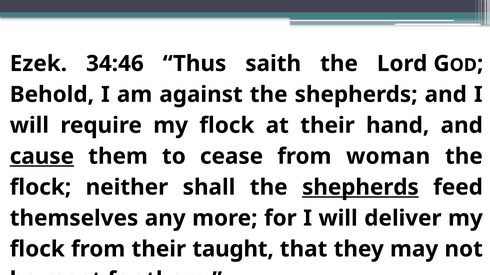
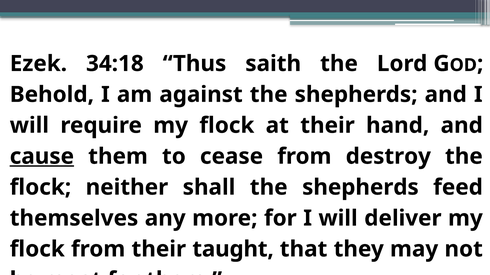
34:46: 34:46 -> 34:18 (115, 64)
woman: woman -> destroy (388, 157)
shepherds underline: present -> none (360, 188)
